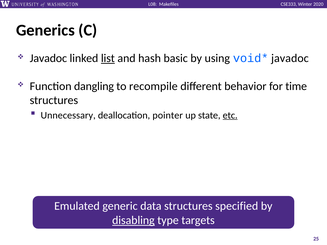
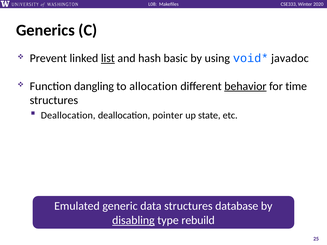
Javadoc: Javadoc -> Prevent (48, 58)
recompile: recompile -> allocation (153, 86)
behavior underline: none -> present (245, 86)
Unnecessary: Unnecessary -> Deallocation (68, 115)
etc underline: present -> none (230, 115)
specified: specified -> database (237, 206)
targets: targets -> rebuild (198, 220)
